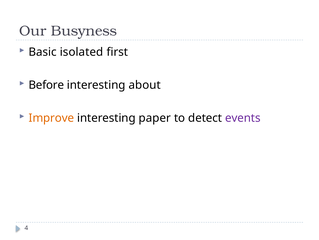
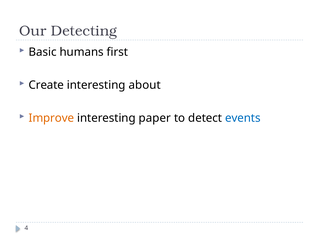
Busyness: Busyness -> Detecting (84, 31)
isolated: isolated -> humans (82, 52)
Before: Before -> Create (46, 85)
events colour: purple -> blue (243, 118)
